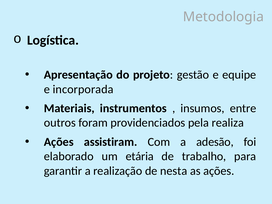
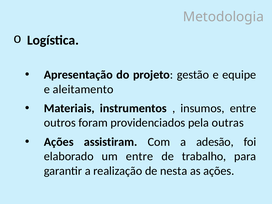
incorporada: incorporada -> aleitamento (83, 89)
realiza: realiza -> outras (228, 123)
um etária: etária -> entre (140, 156)
